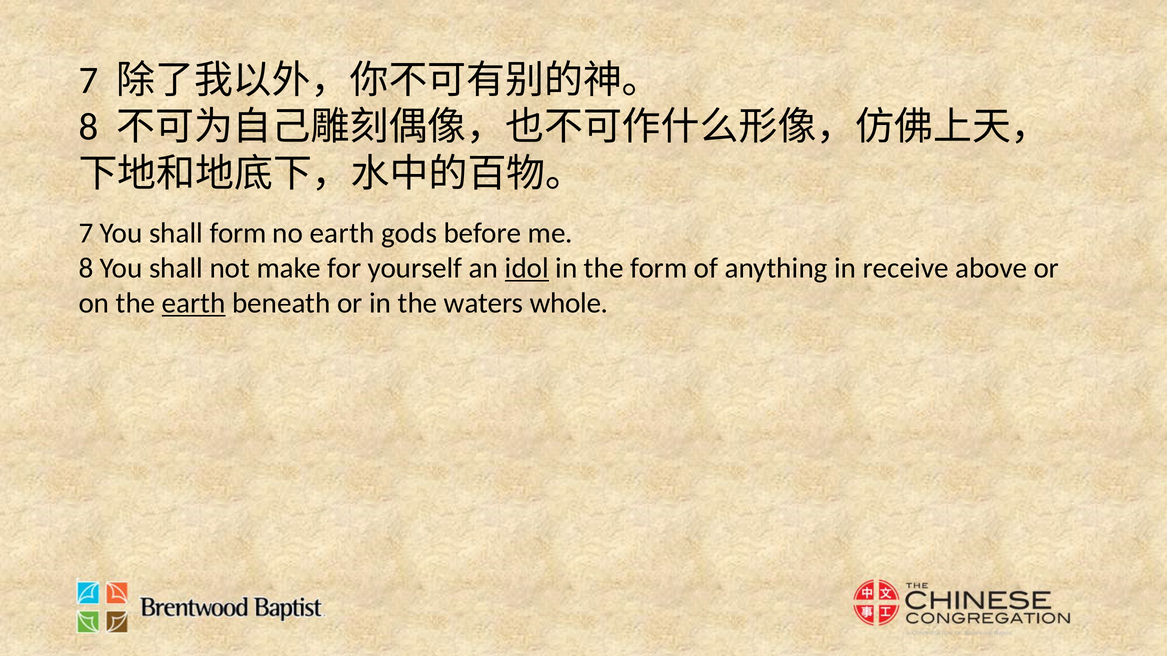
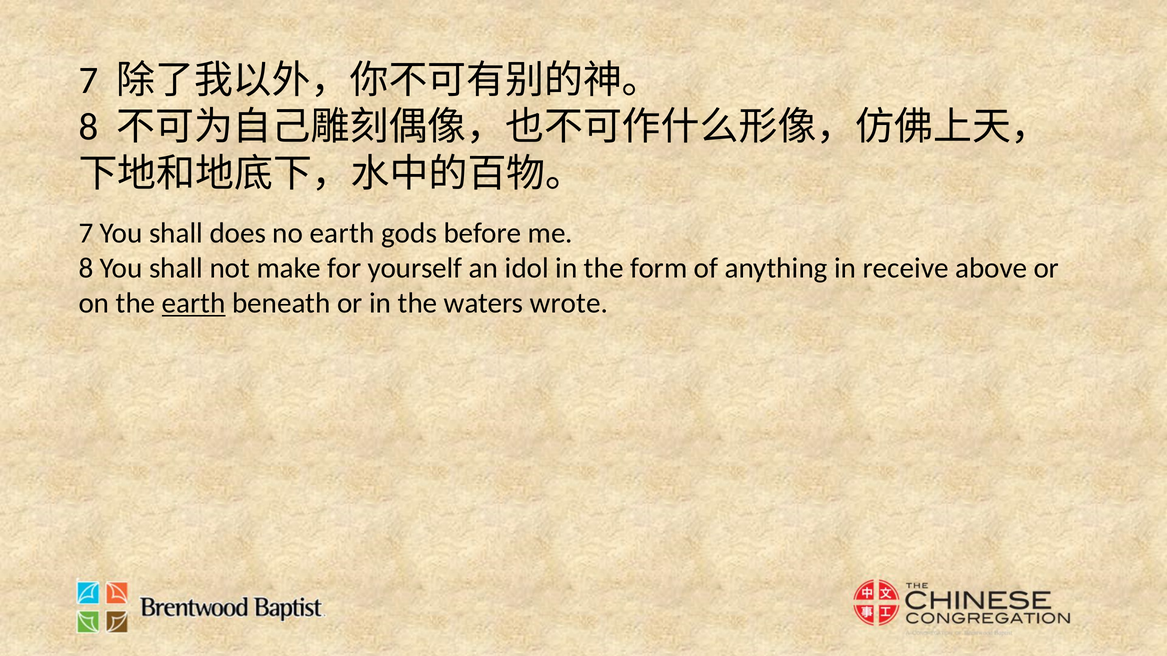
shall form: form -> does (238, 233)
idol underline: present -> none (527, 268)
whole: whole -> wrote (569, 303)
